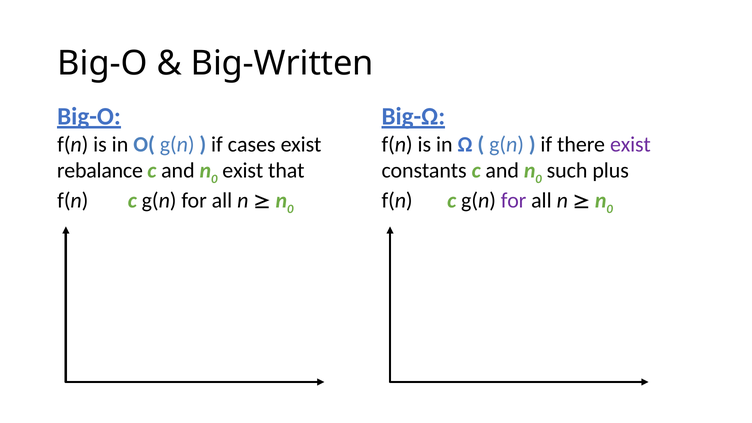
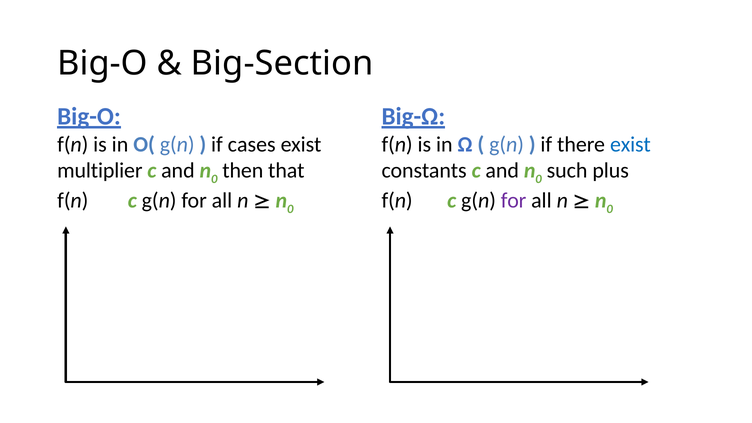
Big-Written: Big-Written -> Big-Section (282, 63)
exist colour: purple -> blue (630, 144)
rebalance: rebalance -> multiplier (100, 171)
exist: exist -> then (243, 171)
